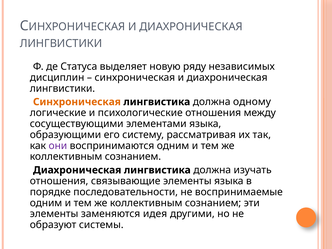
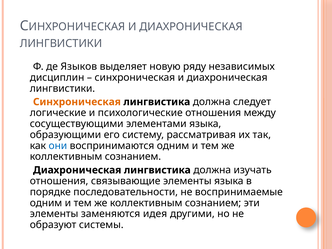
Статуса: Статуса -> Языков (79, 67)
одному: одному -> следует (252, 102)
они colour: purple -> blue (58, 146)
